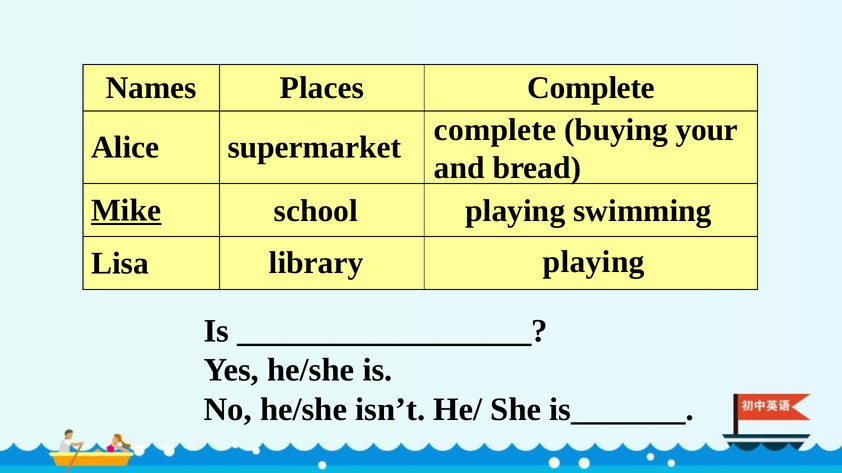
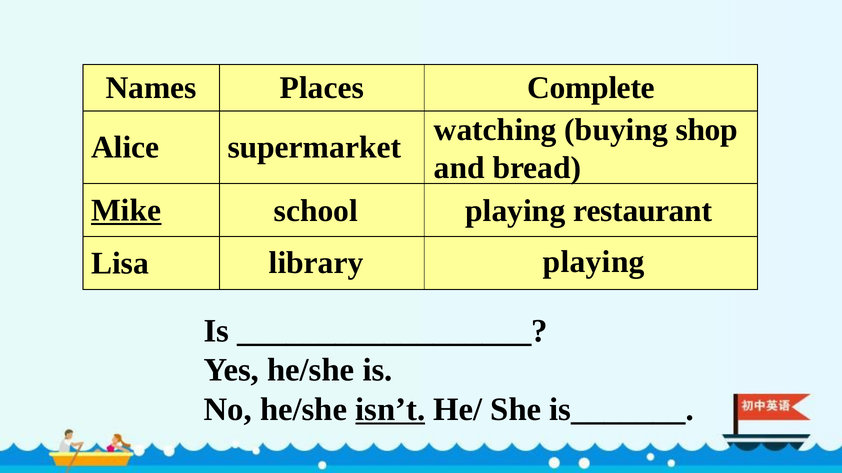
complete: complete -> watching (495, 130)
your: your -> shop (707, 130)
swimming: swimming -> restaurant (643, 211)
isn’t underline: none -> present (390, 410)
